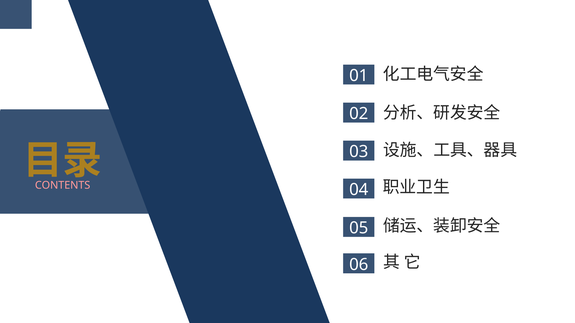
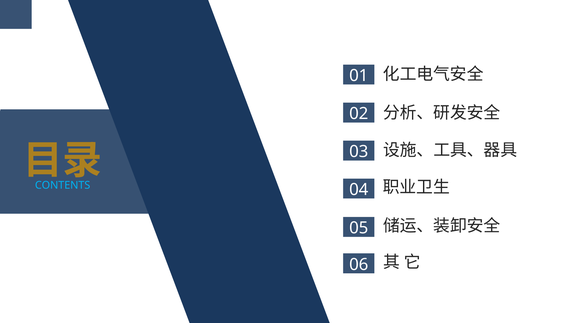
CONTENTS colour: pink -> light blue (63, 186)
